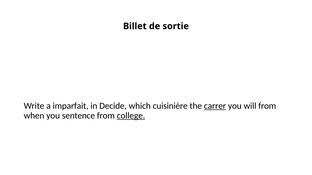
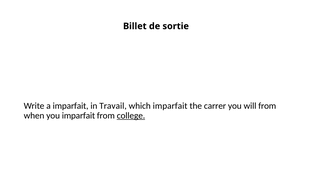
Decide: Decide -> Travail (113, 106)
which cuisinière: cuisinière -> imparfait (170, 106)
carrer underline: present -> none (215, 106)
you sentence: sentence -> imparfait (78, 116)
